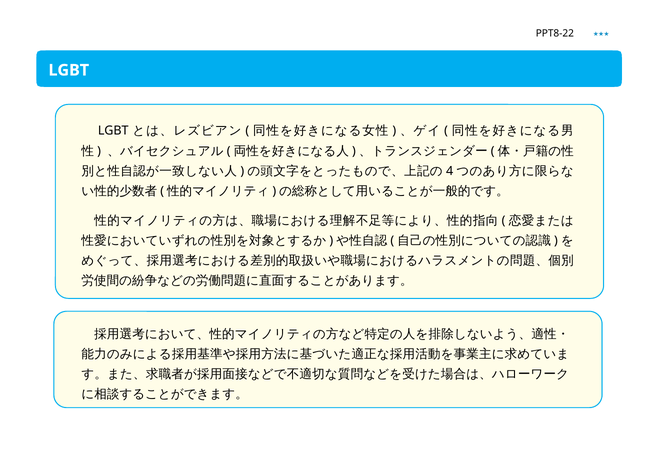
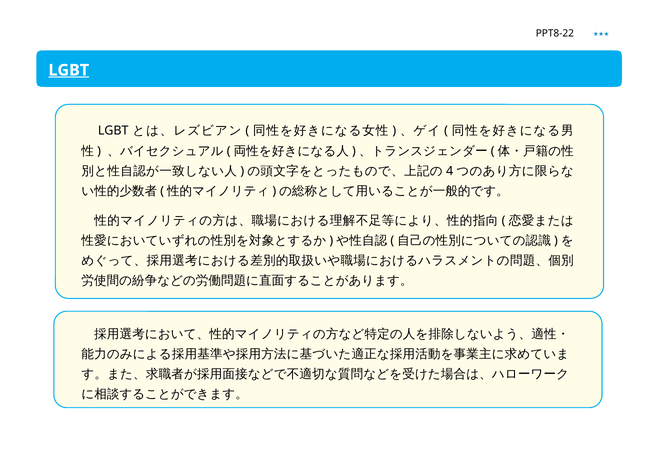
LGBT underline: none -> present (69, 70)
